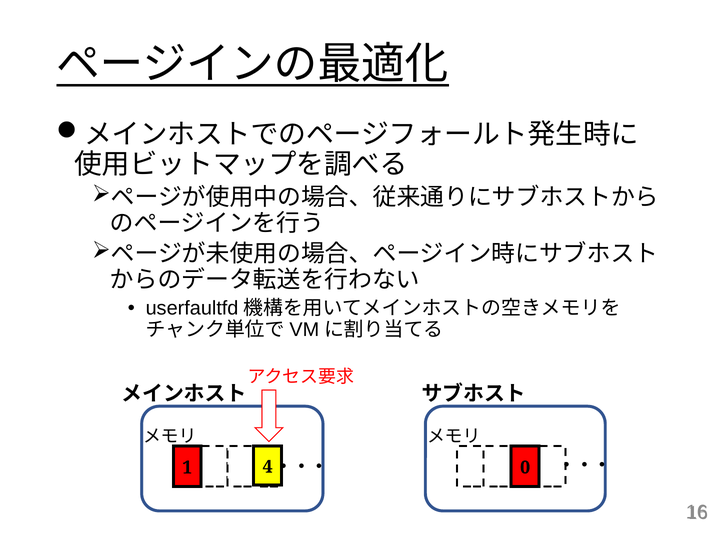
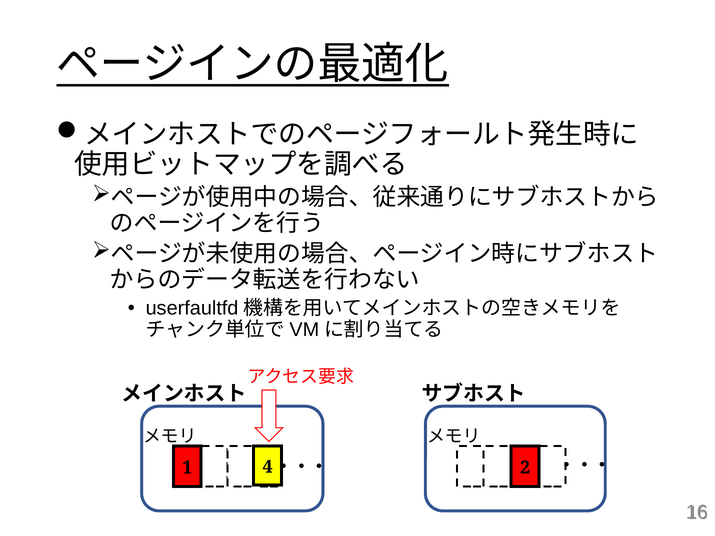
0: 0 -> 2 (525, 468)
